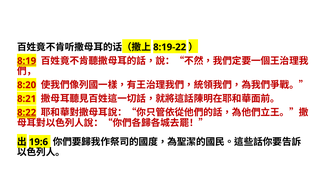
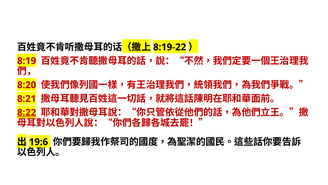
8:19 underline: present -> none (27, 61)
